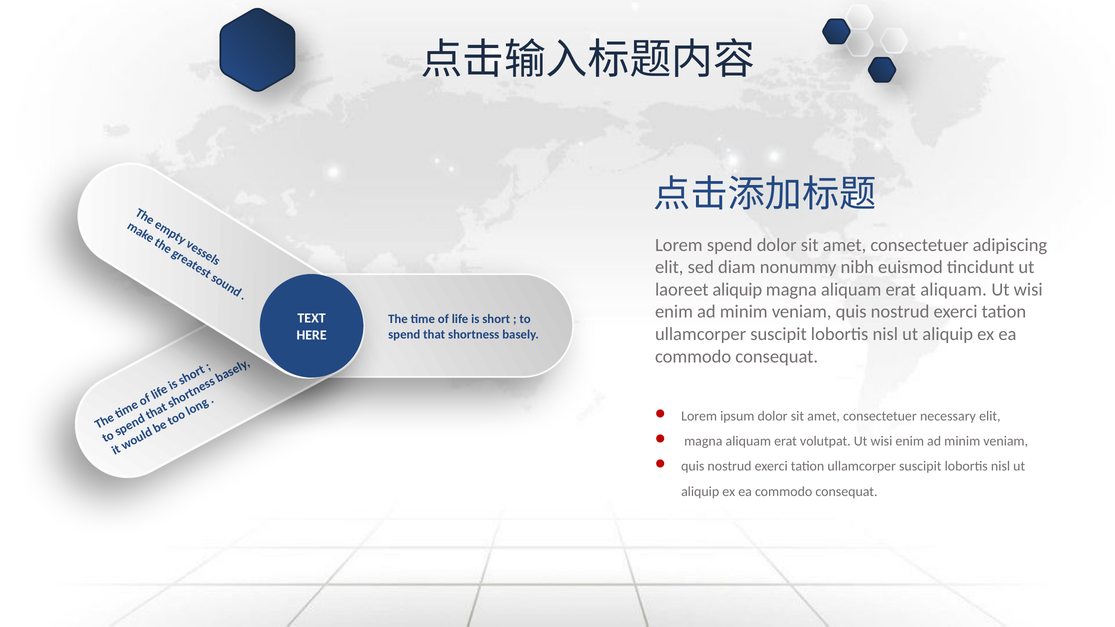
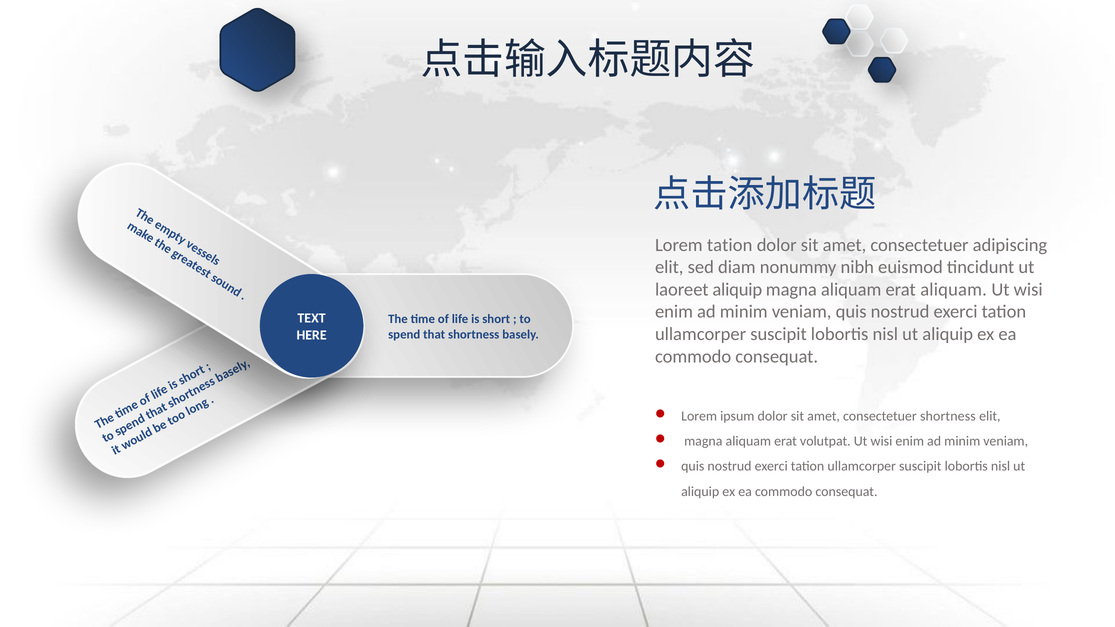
Lorem spend: spend -> tation (730, 245)
consectetuer necessary: necessary -> shortness (948, 416)
